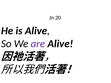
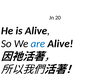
are colour: purple -> blue (38, 44)
